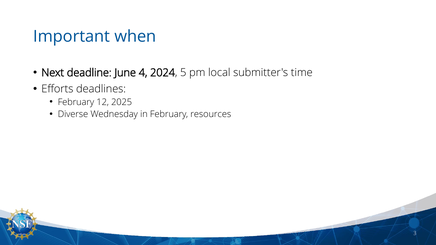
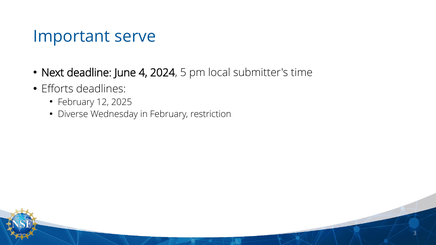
when: when -> serve (135, 37)
resources: resources -> restriction (211, 114)
